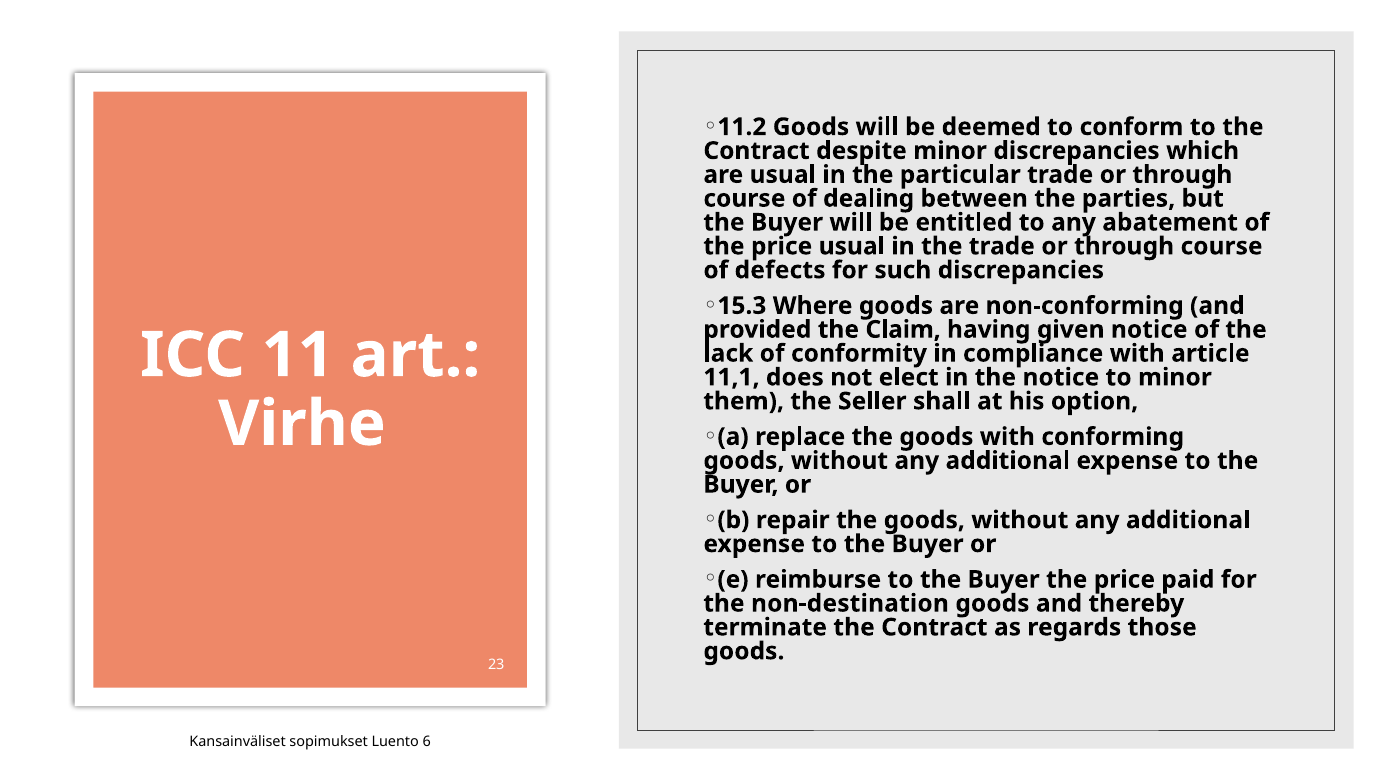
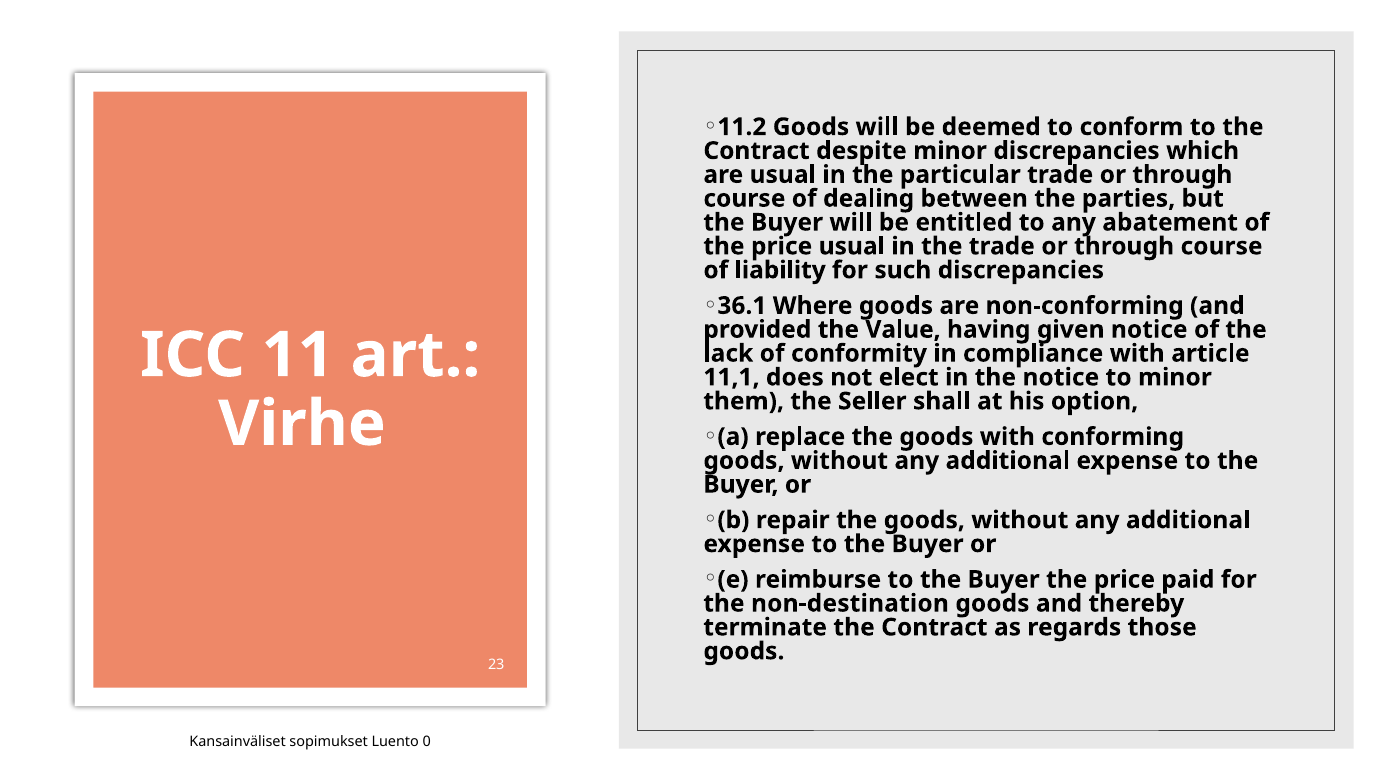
defects: defects -> liability (780, 270)
15.3: 15.3 -> 36.1 (742, 306)
Claim: Claim -> Value (903, 329)
6: 6 -> 0 (427, 741)
